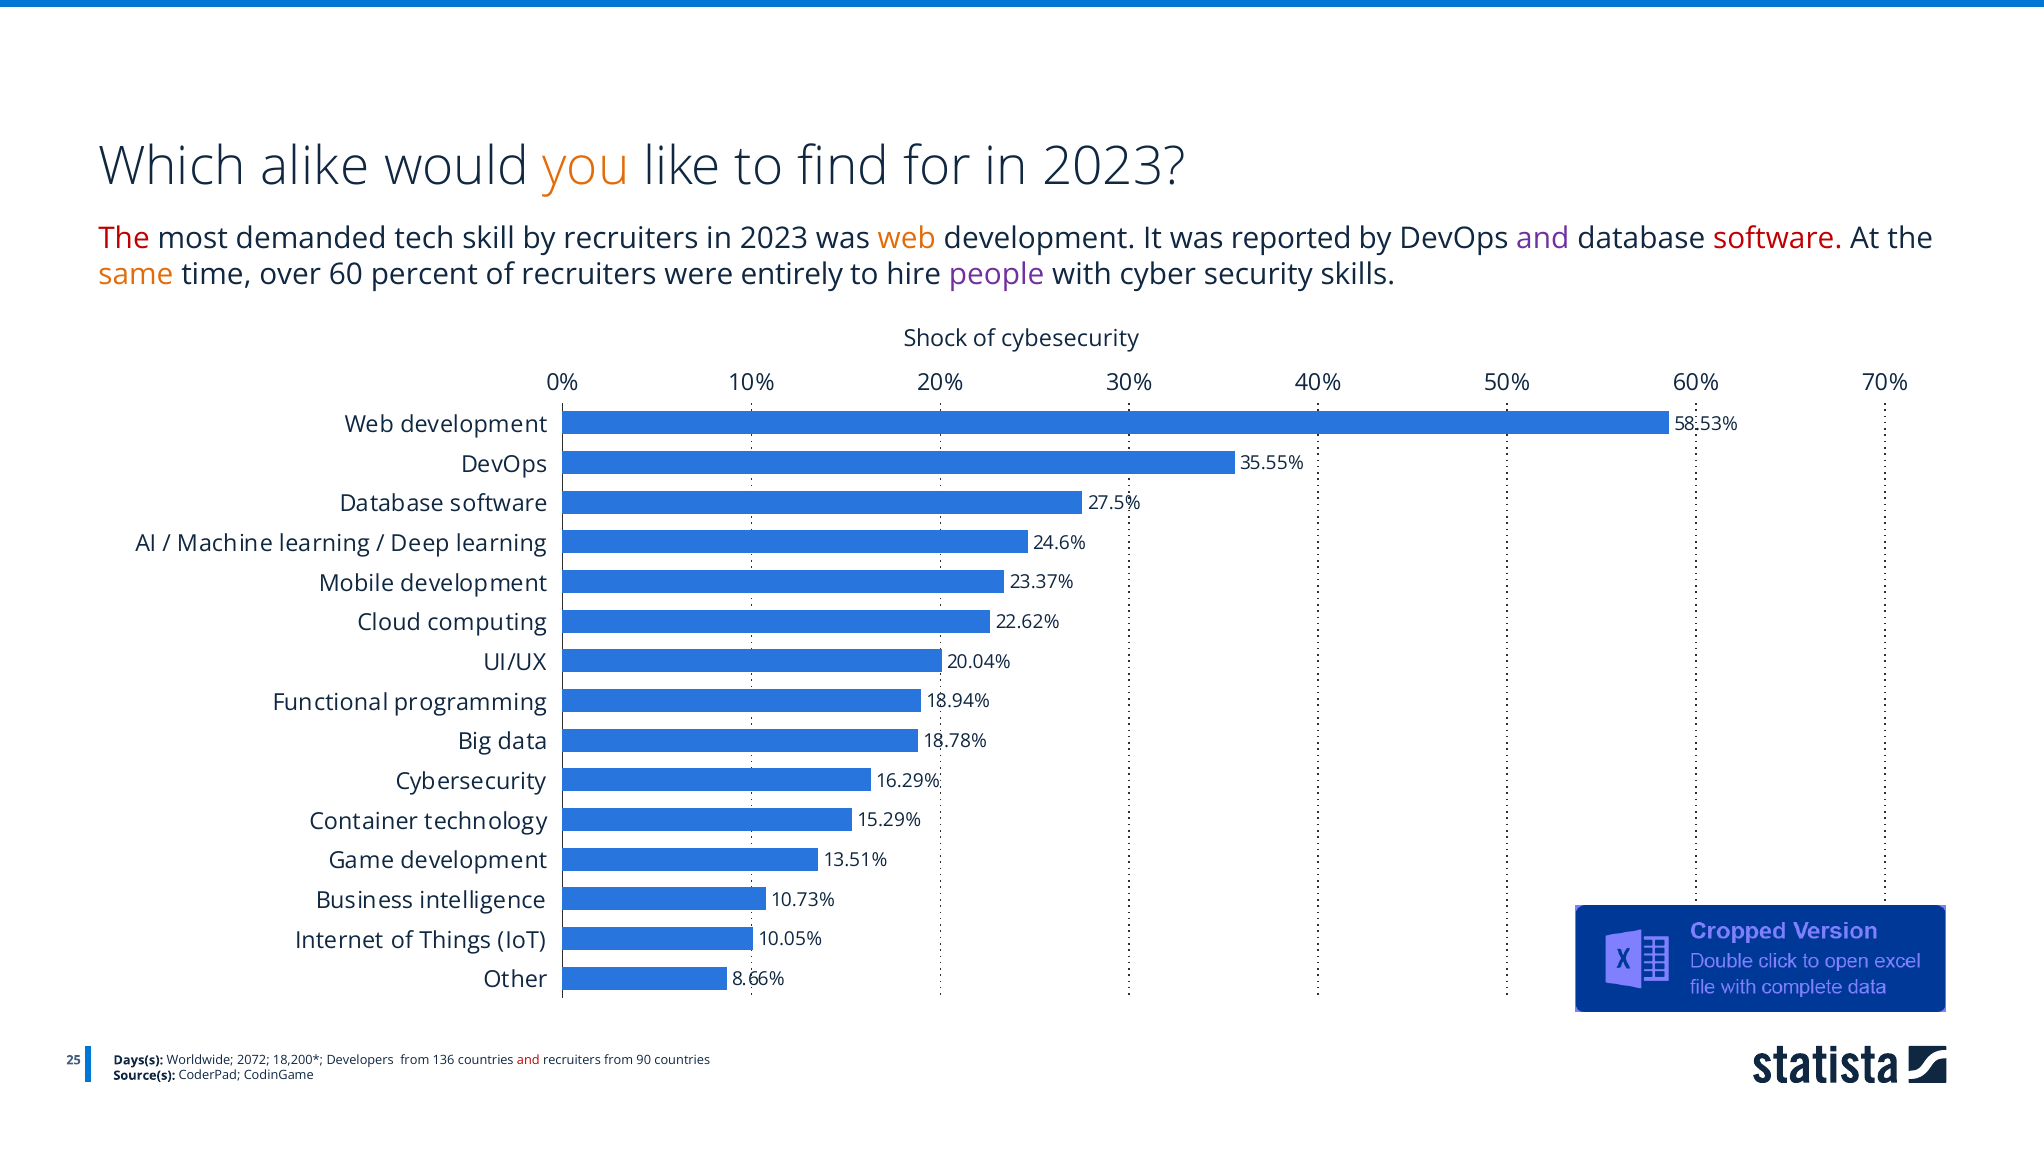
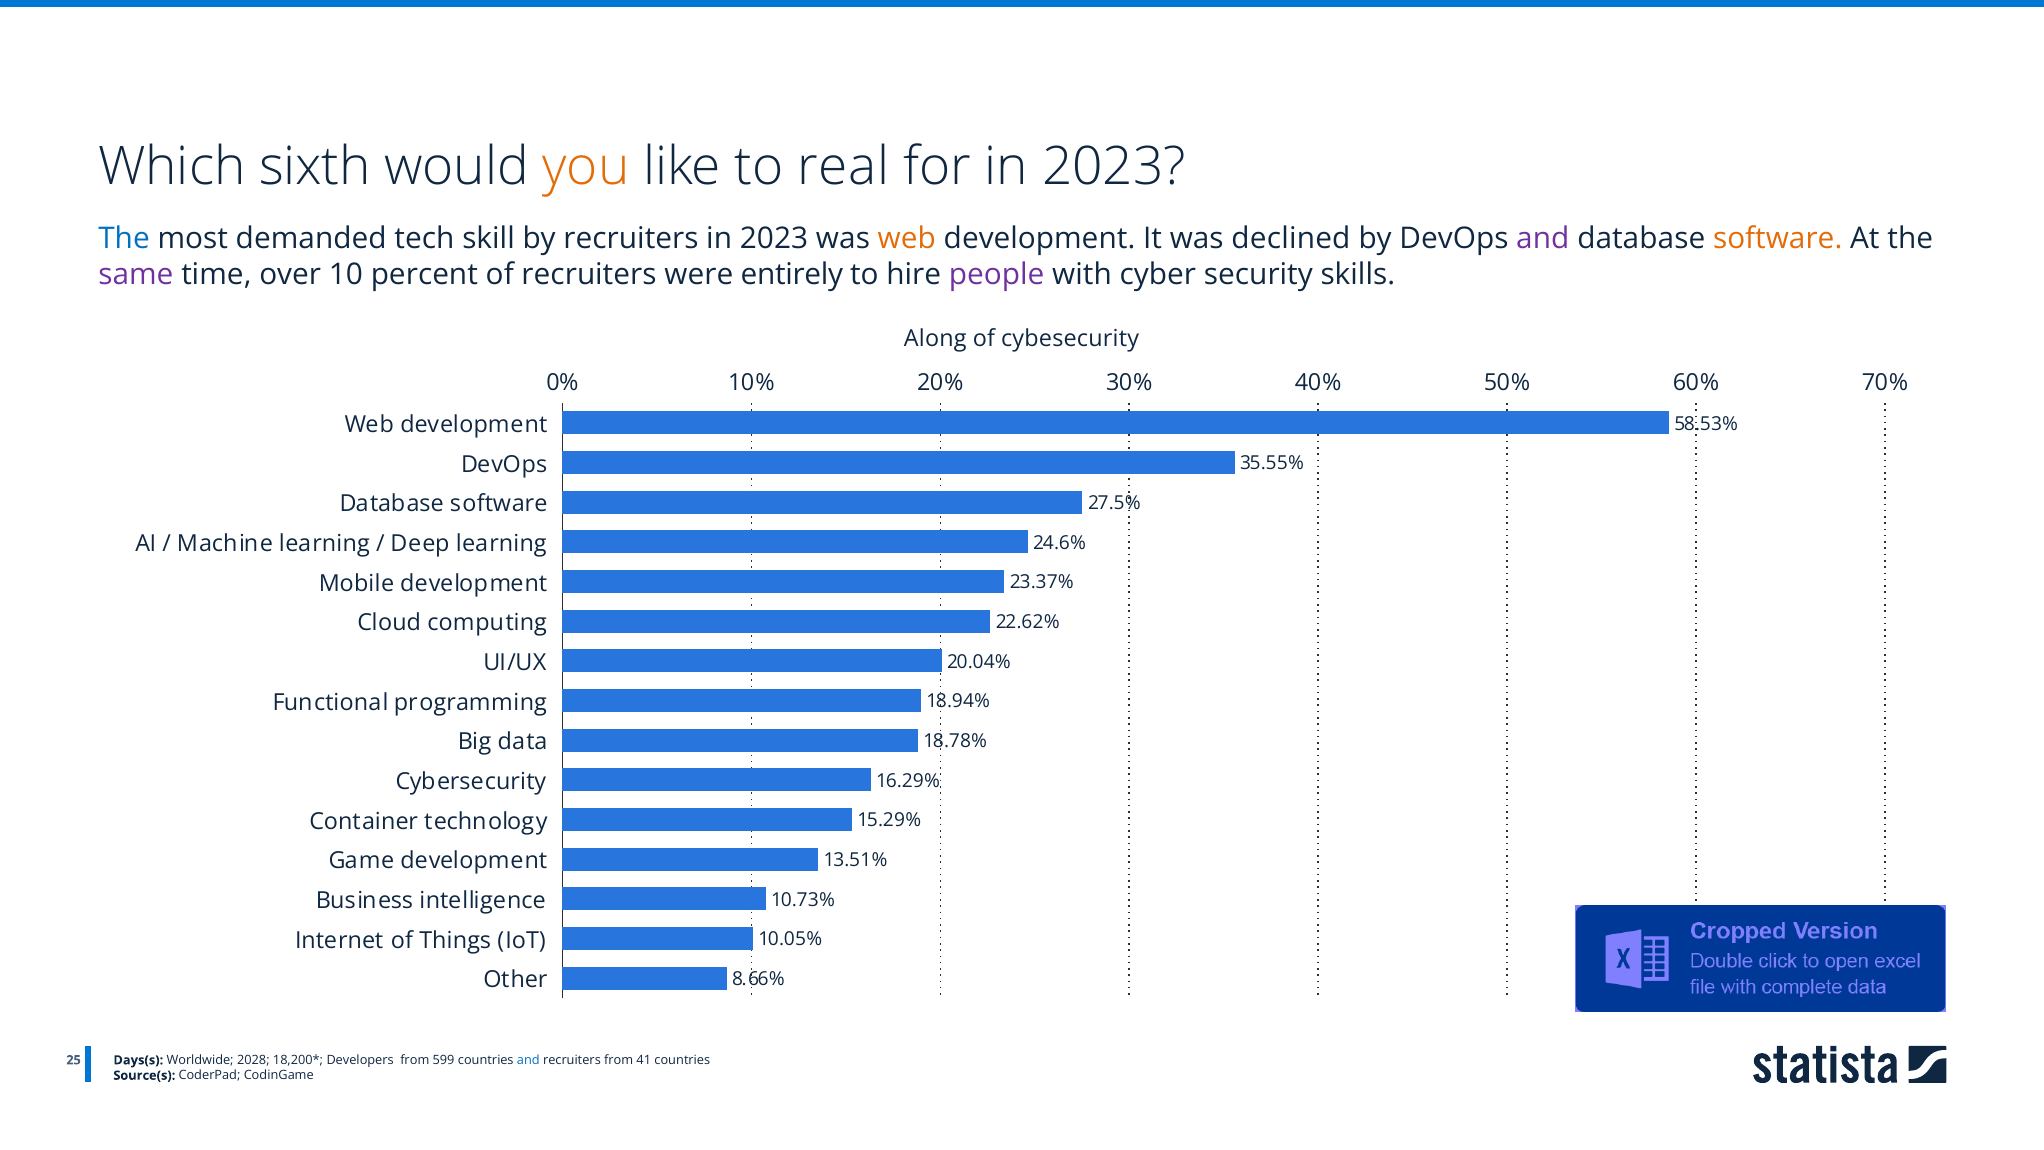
alike: alike -> sixth (315, 167)
find: find -> real (843, 167)
The colour: red -> blue (124, 239)
reported: reported -> declined (1291, 239)
software colour: red -> orange (1778, 239)
same colour: orange -> purple (136, 275)
60: 60 -> 10 (346, 275)
Shock: Shock -> Along (935, 339)
2072: 2072 -> 2028 (253, 1060)
136: 136 -> 599 (444, 1060)
and colour: red -> blue (528, 1060)
90: 90 -> 41 (644, 1060)
